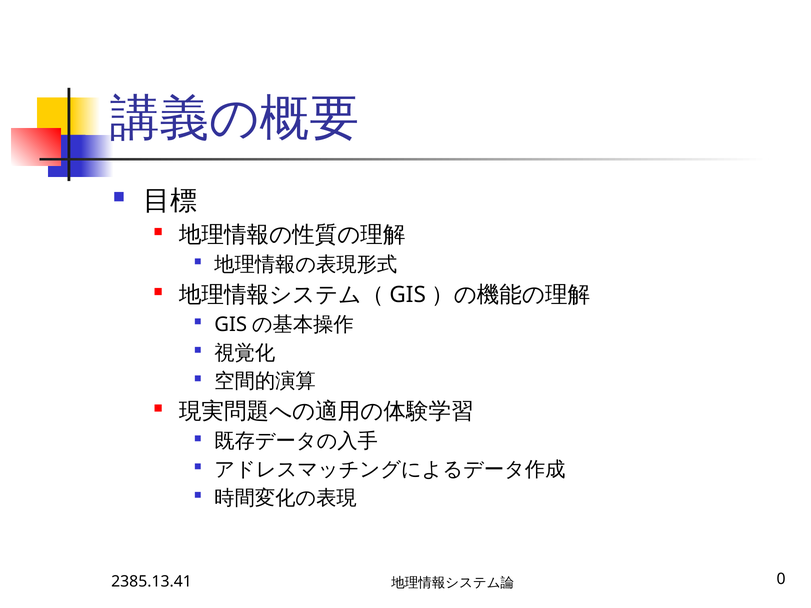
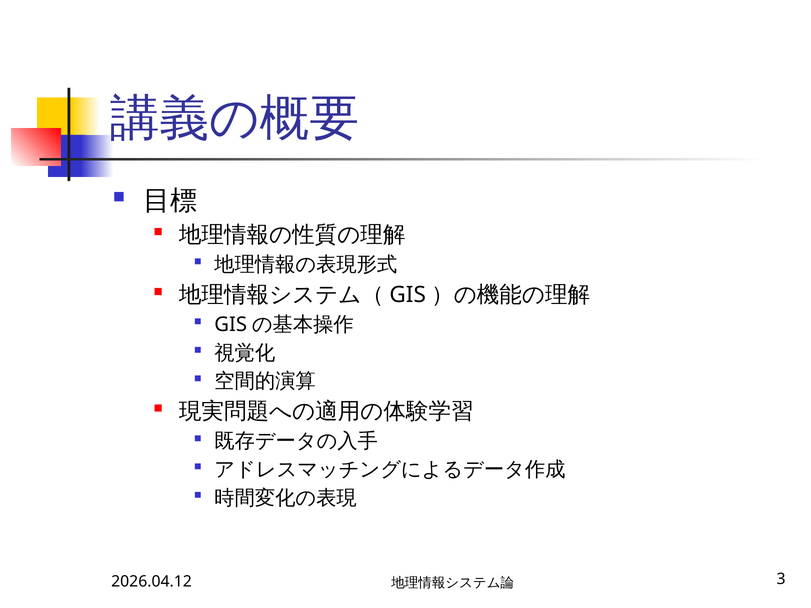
2385.13.41: 2385.13.41 -> 2026.04.12 (152, 582)
0: 0 -> 3 (781, 579)
